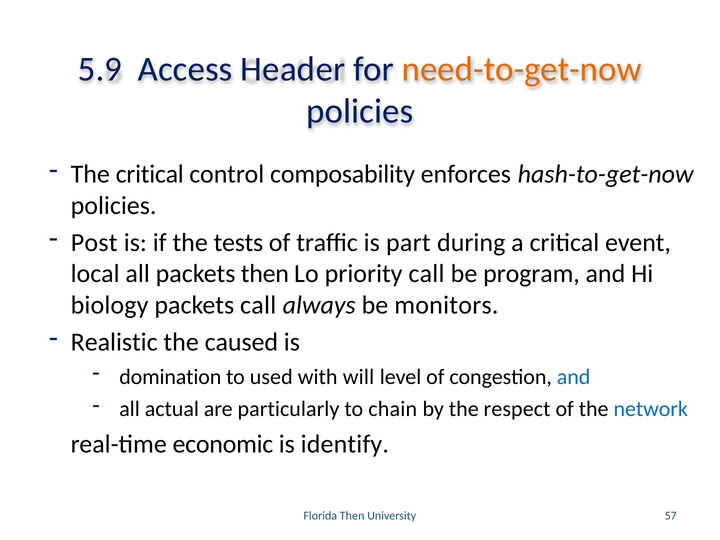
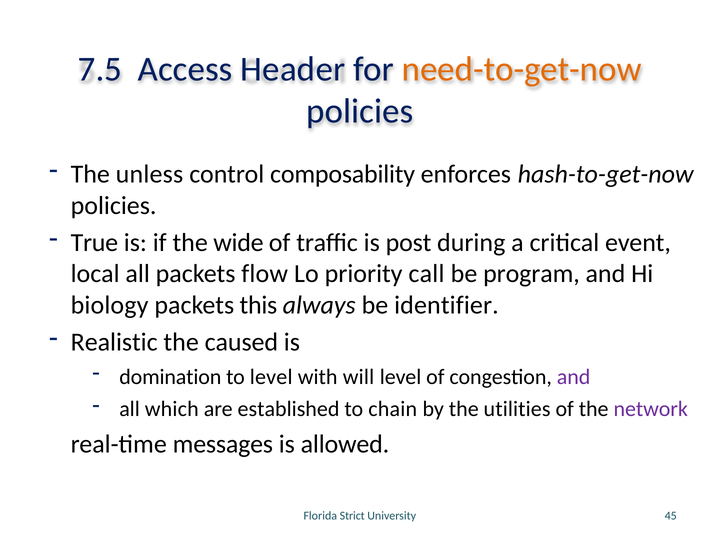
5.9: 5.9 -> 7.5 (100, 69)
The critical: critical -> unless (149, 174)
Post: Post -> True (94, 243)
tests: tests -> wide (238, 243)
part: part -> post (409, 243)
packets then: then -> flow (265, 274)
packets call: call -> this (258, 305)
monitors: monitors -> identifier (446, 305)
to used: used -> level (271, 377)
and colour: blue -> purple (574, 377)
actual: actual -> which (172, 409)
particularly: particularly -> established (289, 409)
respect: respect -> utilities (517, 409)
network colour: blue -> purple (651, 409)
economic: economic -> messages (223, 444)
identify: identify -> allowed (345, 444)
Florida Then: Then -> Strict (352, 516)
57: 57 -> 45 (671, 516)
